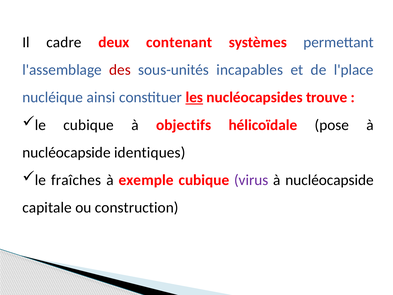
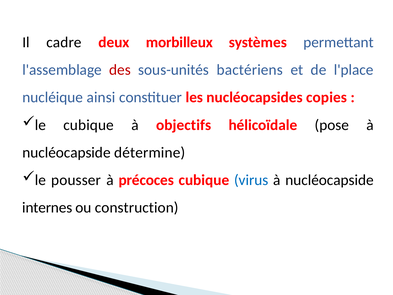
contenant: contenant -> morbilleux (179, 42)
incapables: incapables -> bactériens (250, 70)
les underline: present -> none (194, 97)
trouve: trouve -> copies (327, 97)
identiques: identiques -> détermine (150, 152)
fraîches: fraîches -> pousser (76, 180)
exemple: exemple -> précoces (146, 180)
virus colour: purple -> blue (251, 180)
capitale: capitale -> internes (47, 207)
